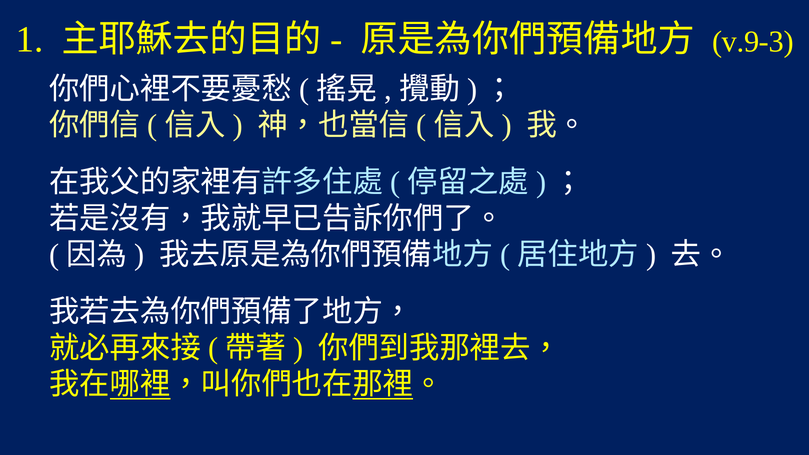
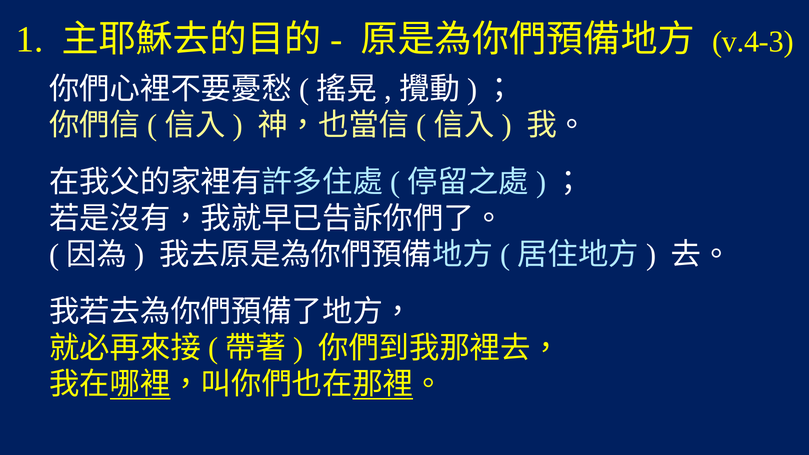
v.9-3: v.9-3 -> v.4-3 (753, 42)
